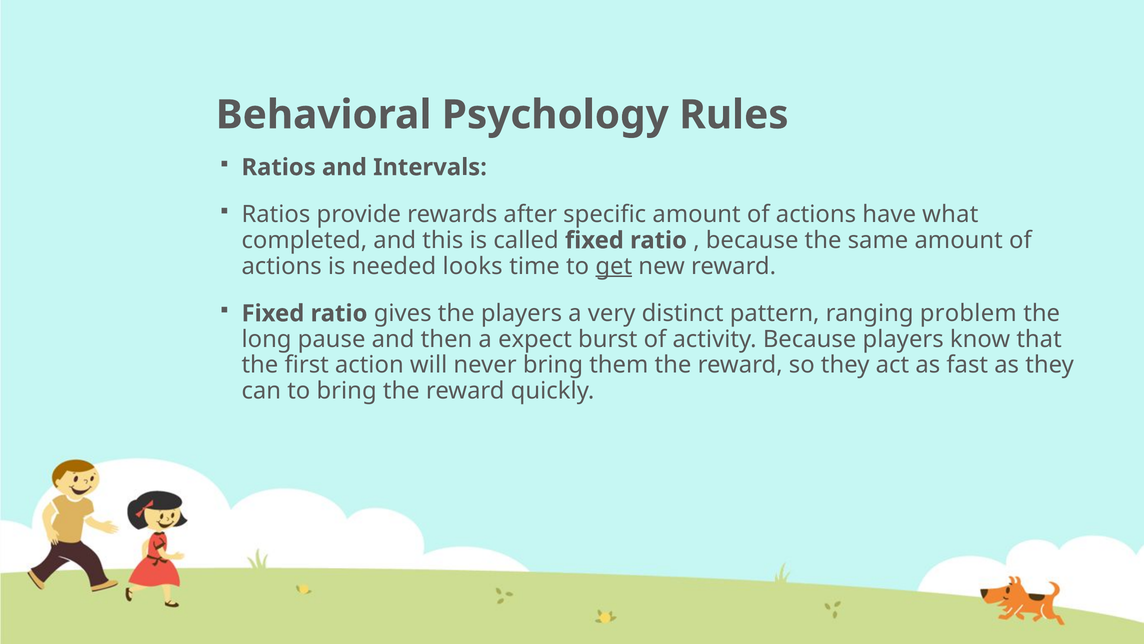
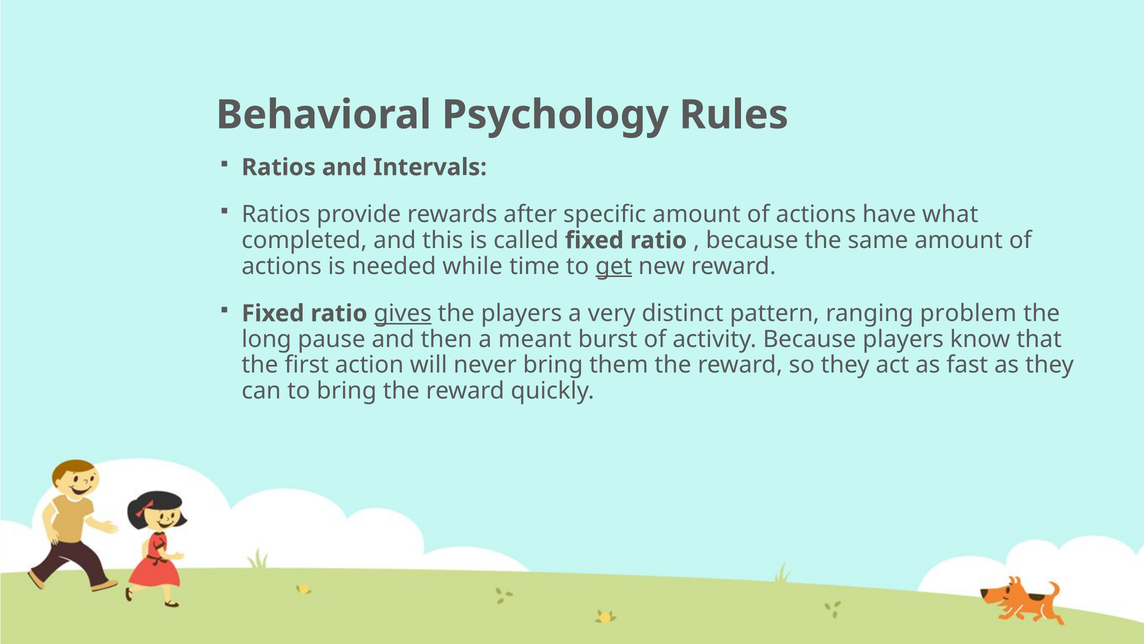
looks: looks -> while (473, 266)
gives underline: none -> present (403, 313)
expect: expect -> meant (535, 339)
